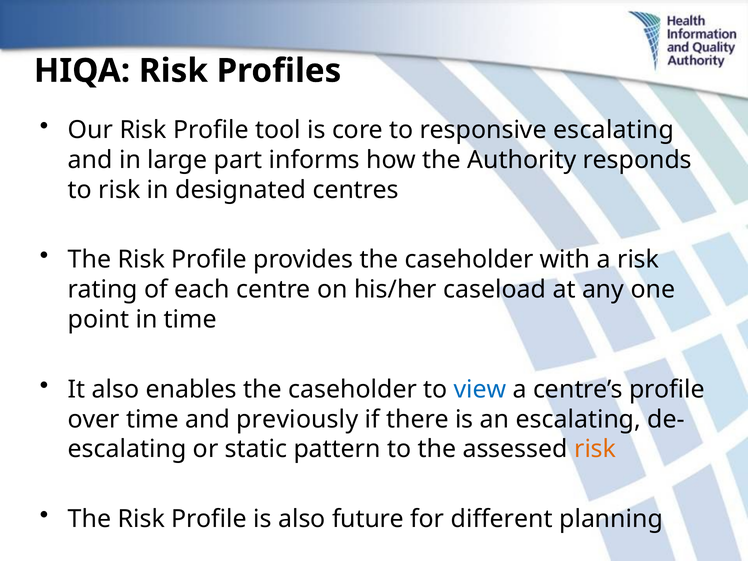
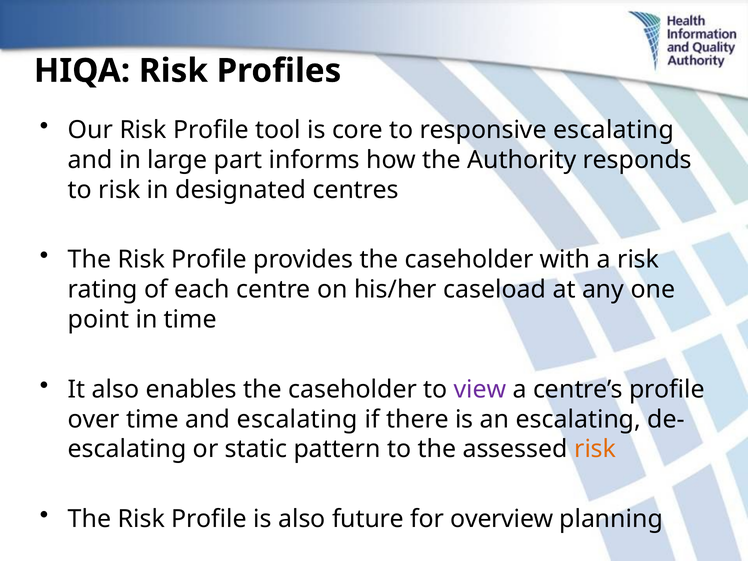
view colour: blue -> purple (480, 389)
and previously: previously -> escalating (297, 419)
different: different -> overview (502, 519)
